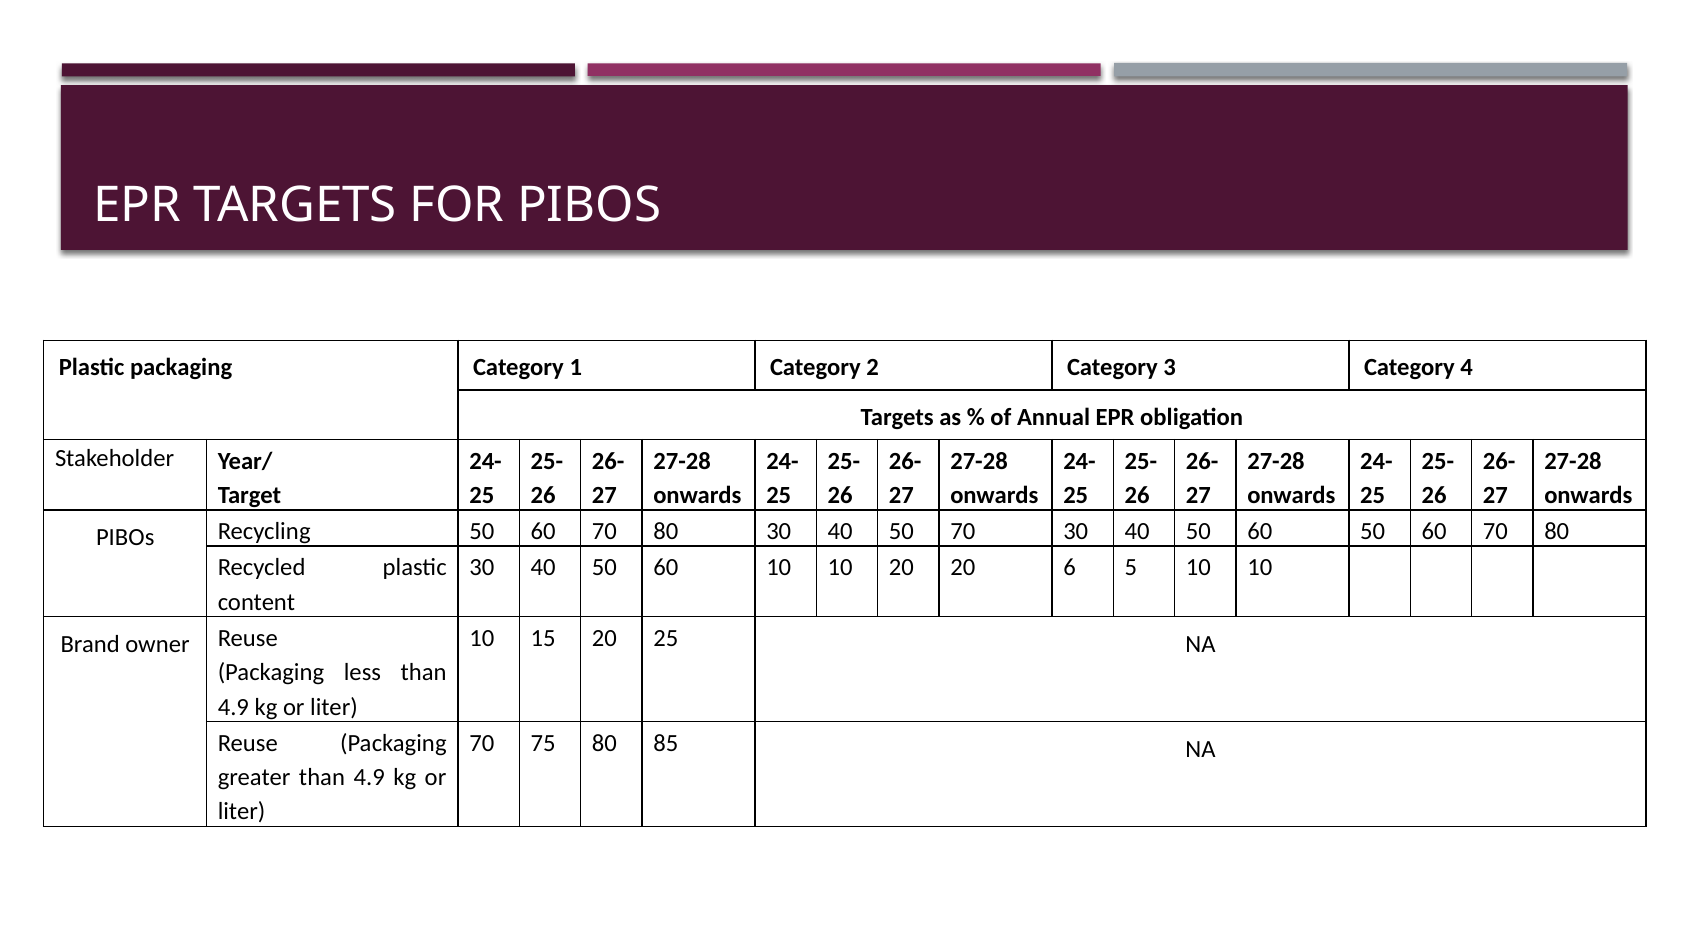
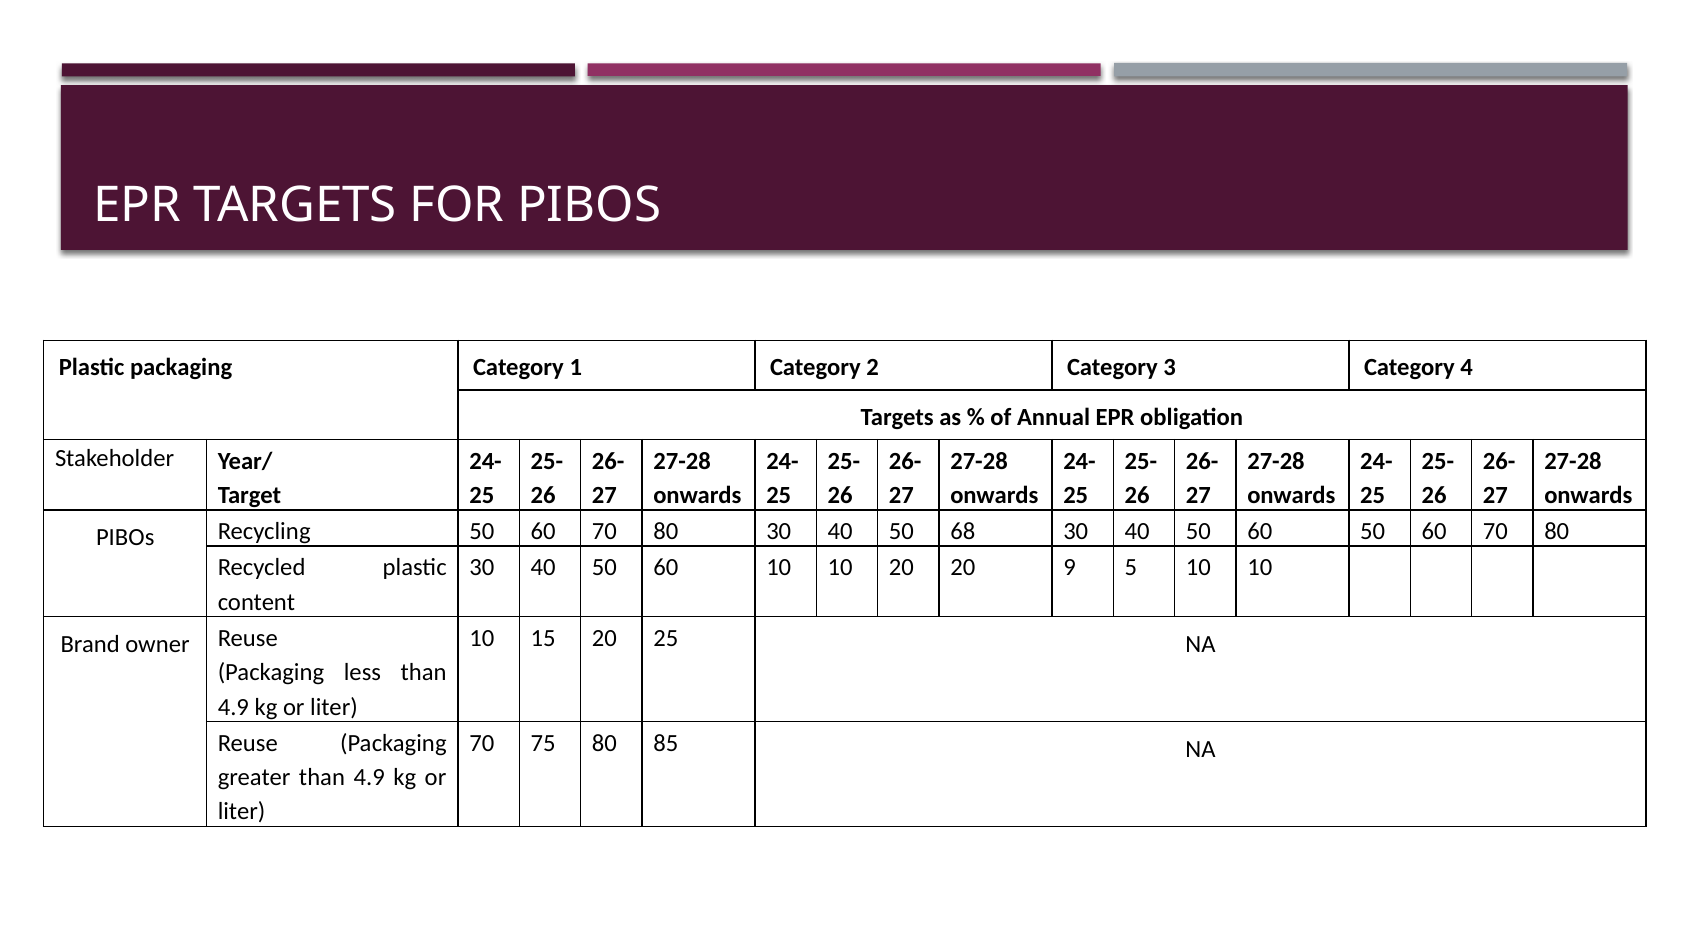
50 70: 70 -> 68 (963, 531)
6: 6 -> 9 (1069, 567)
